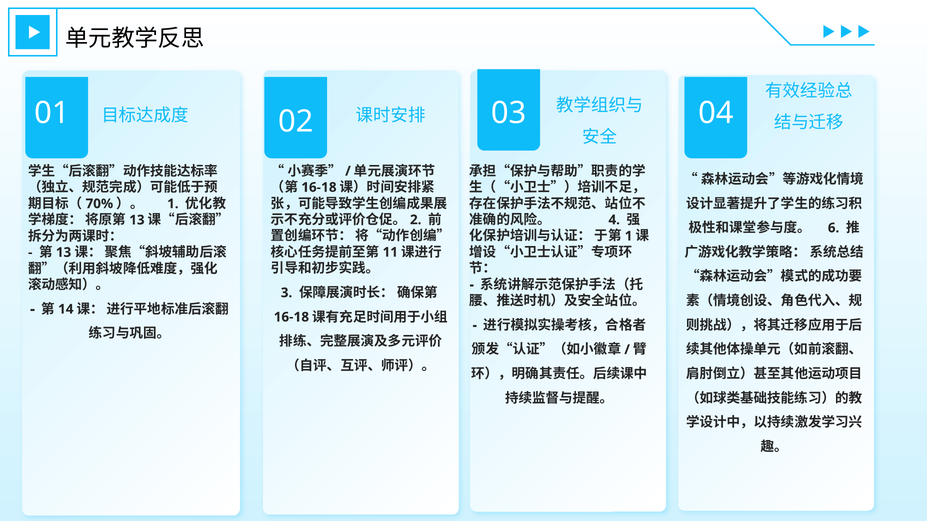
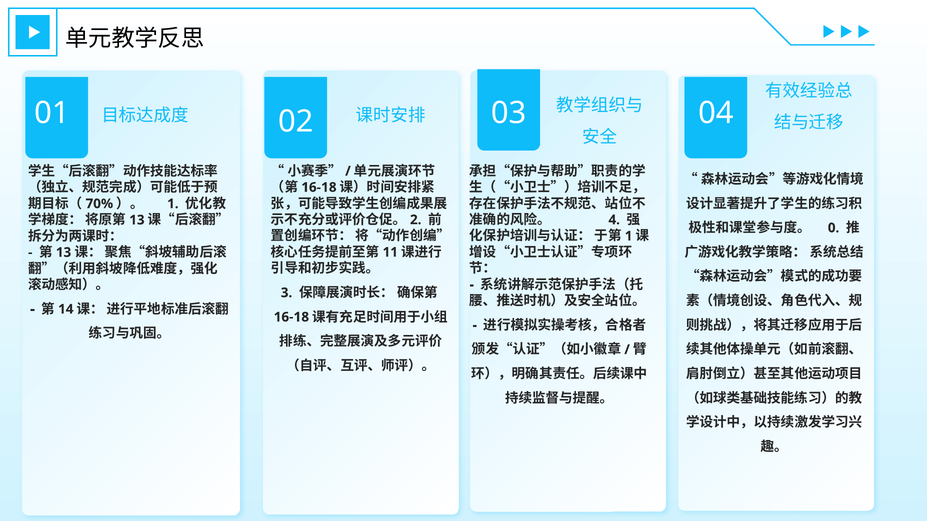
6: 6 -> 0 (834, 228)
